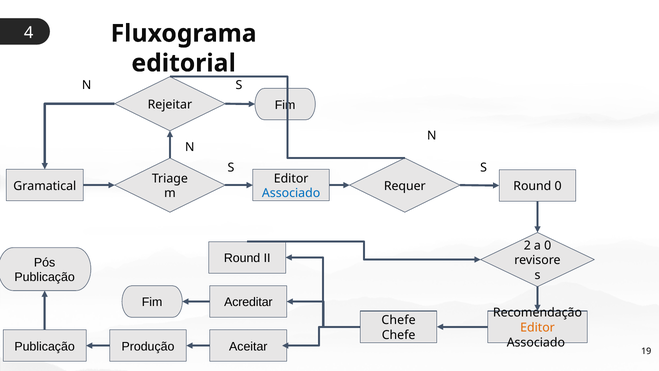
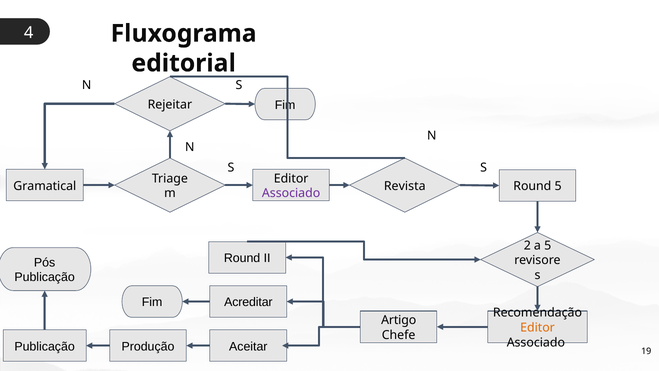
Requer: Requer -> Revista (405, 186)
Round 0: 0 -> 5 (558, 186)
Associado colour: blue -> purple (291, 193)
a 0: 0 -> 5 (548, 245)
Chefe: Chefe -> Artigo (399, 320)
